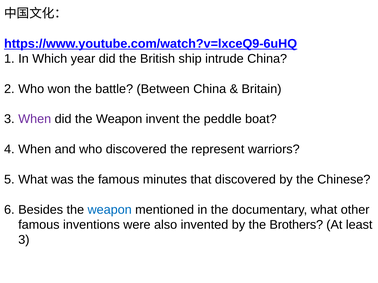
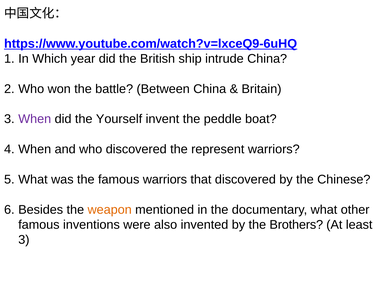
did the Weapon: Weapon -> Yourself (119, 119)
famous minutes: minutes -> warriors (165, 180)
weapon colour: blue -> orange (110, 210)
